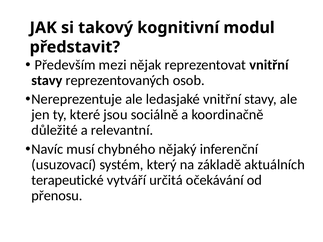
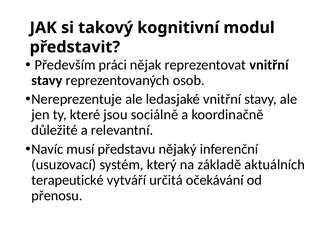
mezi: mezi -> práci (113, 65)
chybného: chybného -> představu (127, 149)
